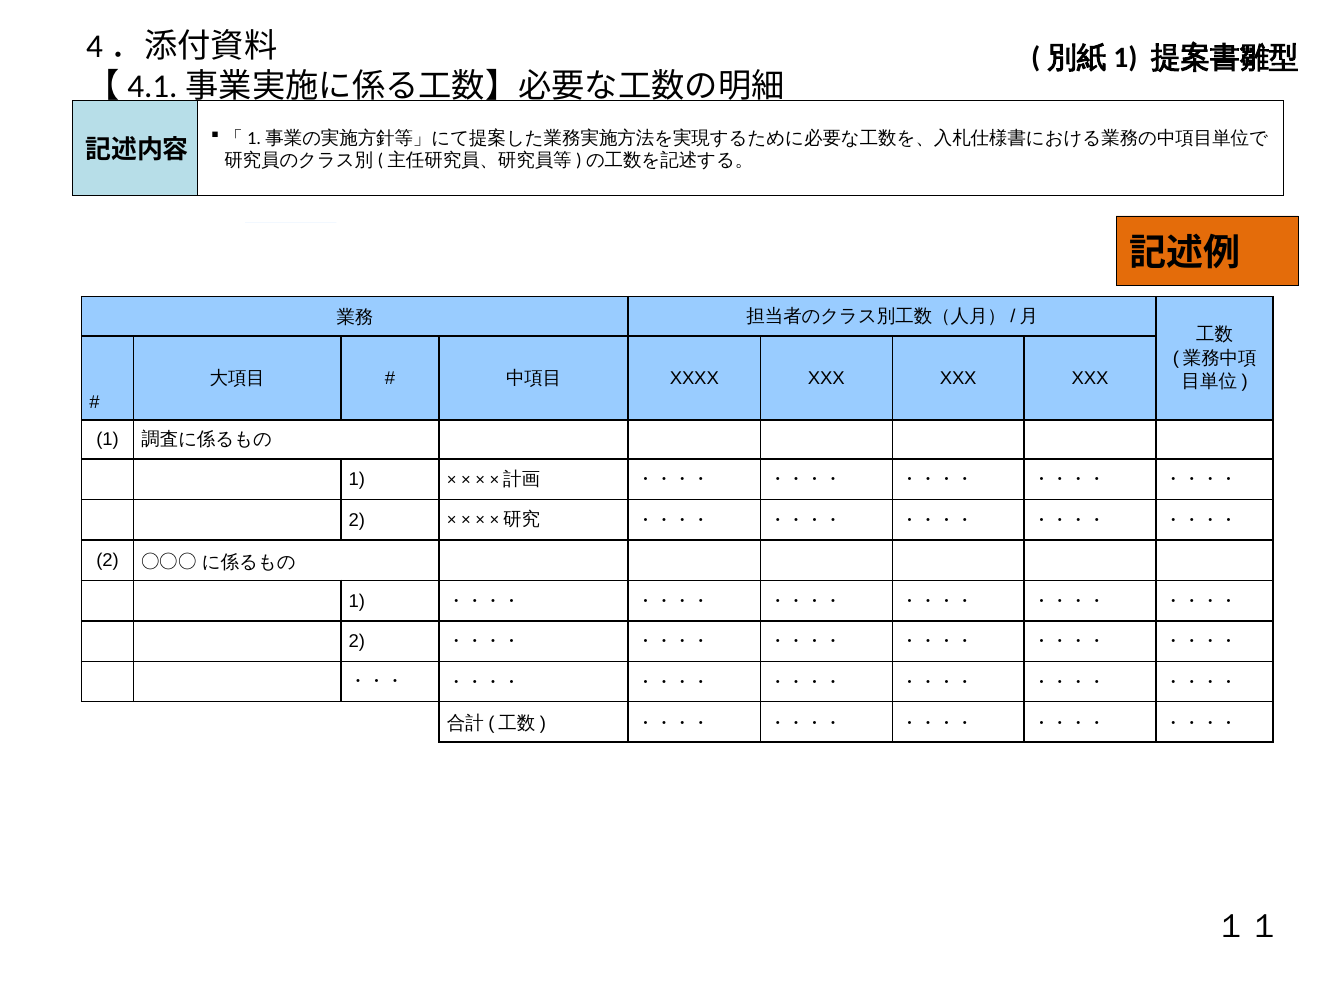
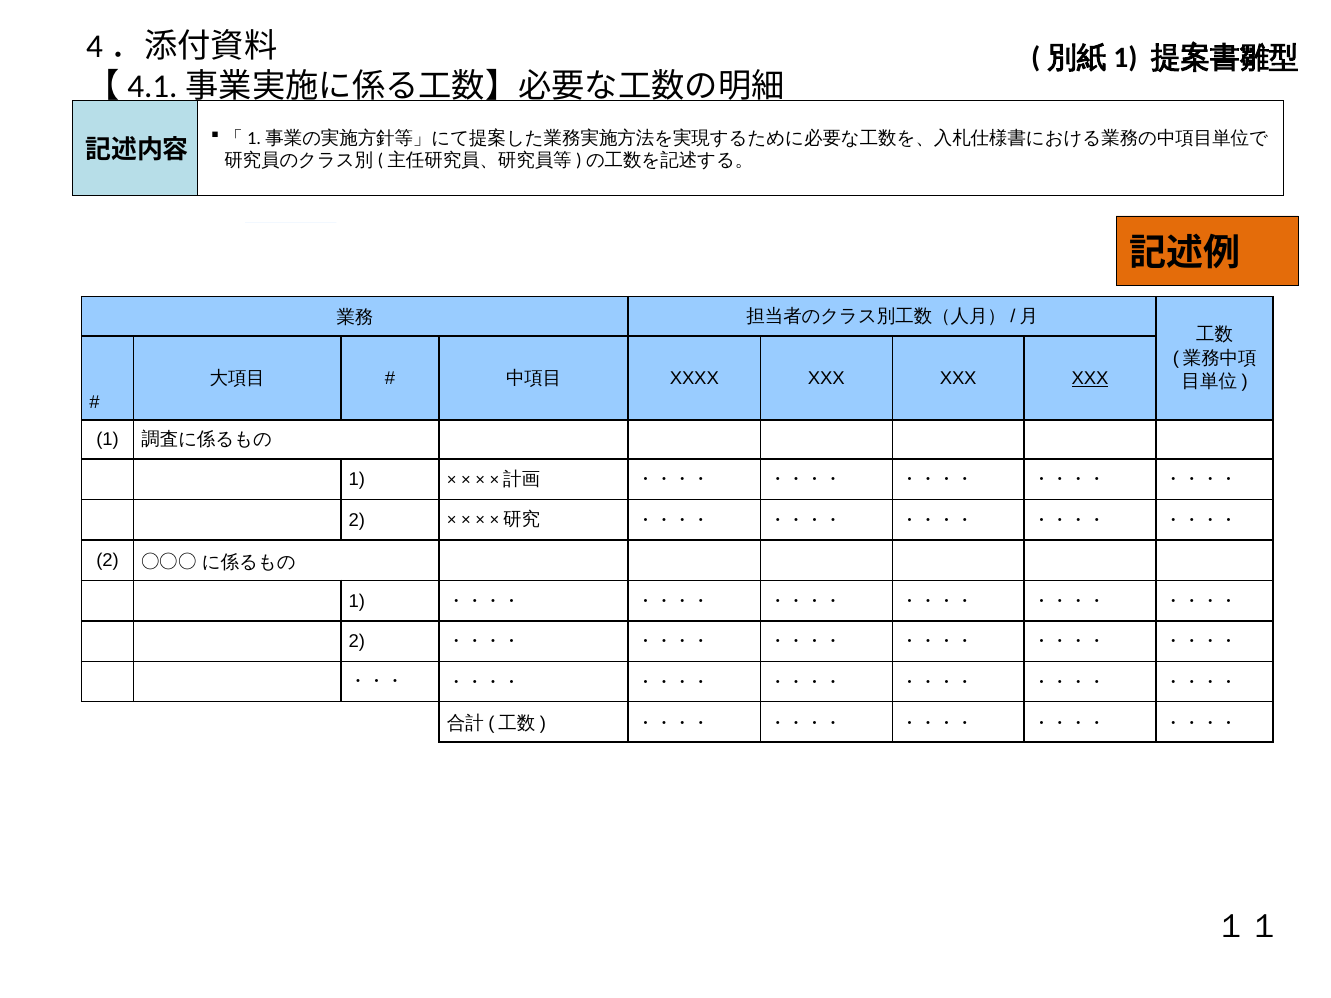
XXX underline: none -> present (1090, 378)
